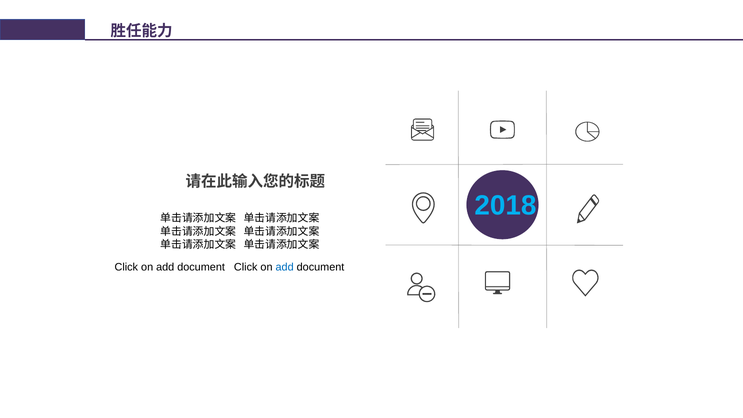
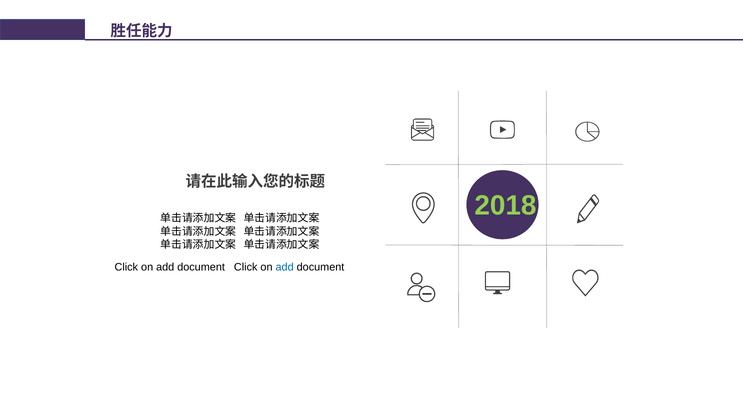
2018 colour: light blue -> light green (505, 206)
